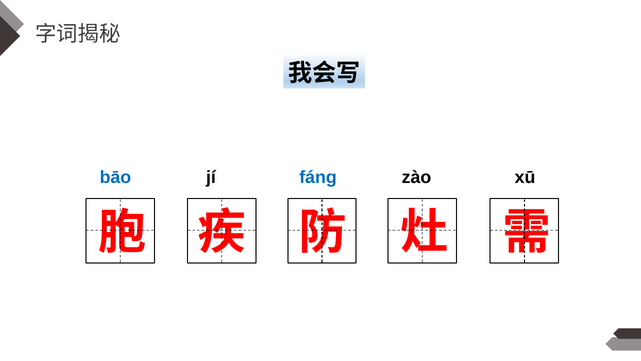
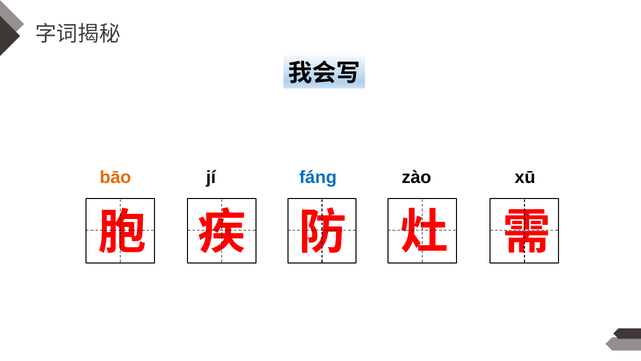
bāo colour: blue -> orange (115, 177)
